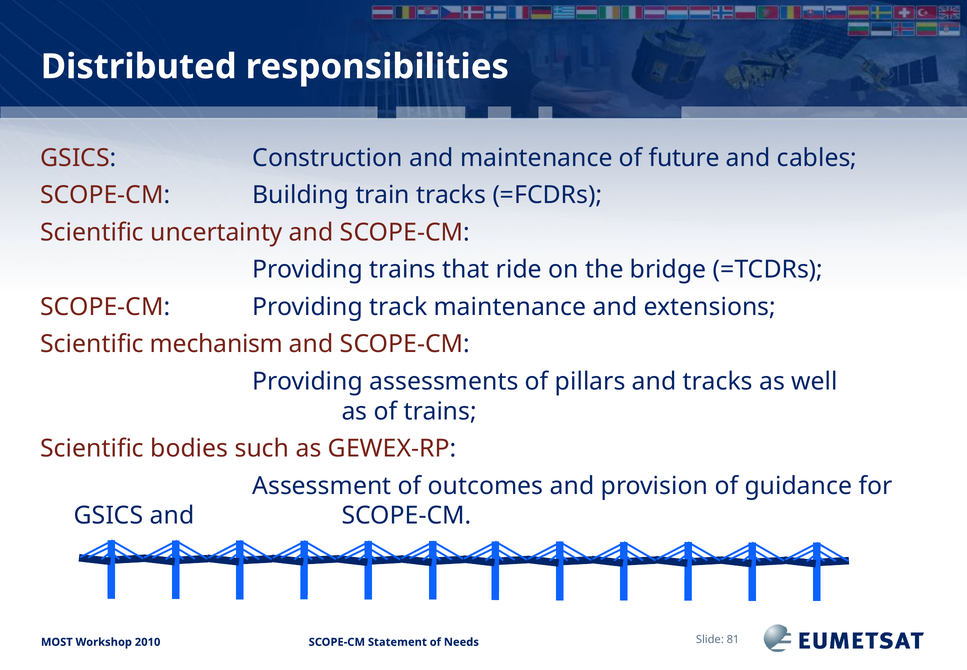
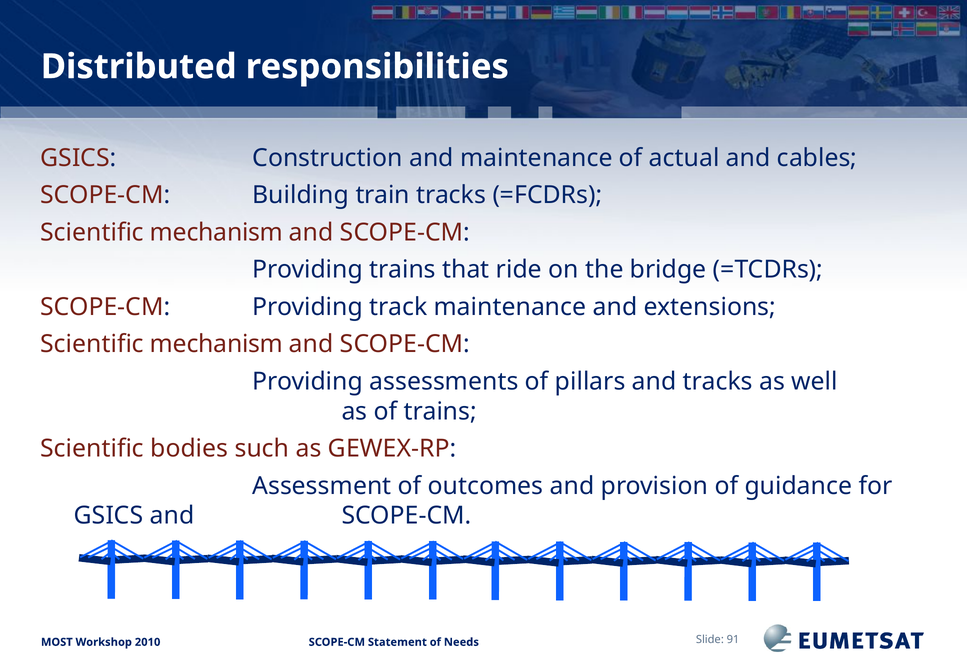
future: future -> actual (684, 158)
uncertainty: uncertainty -> mechanism (217, 232)
81: 81 -> 91 (733, 639)
